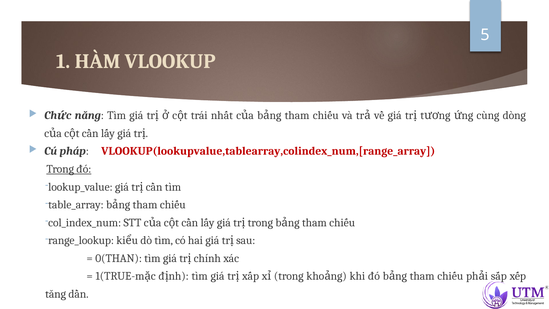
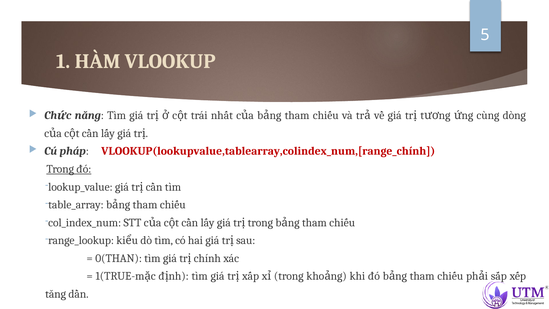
VLOOKUP(lookupvalue,tablearray,colindex_num,[range_array: VLOOKUP(lookupvalue,tablearray,colindex_num,[range_array -> VLOOKUP(lookupvalue,tablearray,colindex_num,[range_chính (268, 151)
